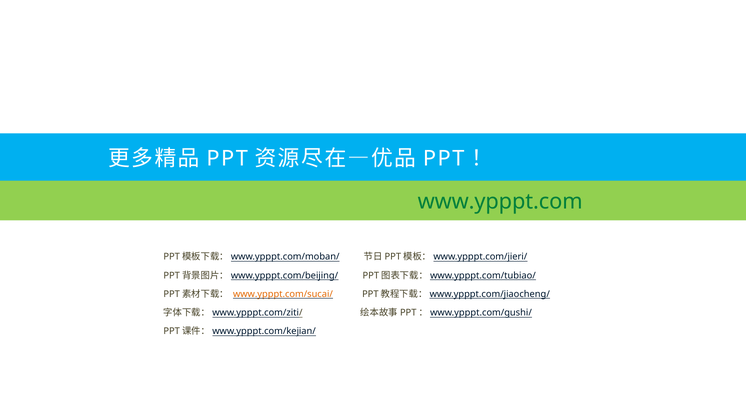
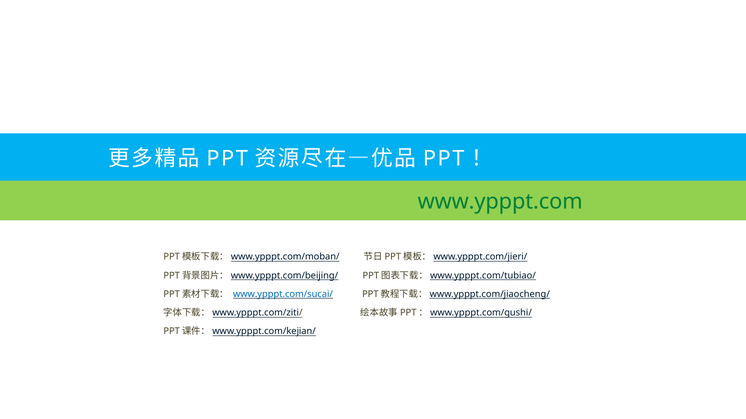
www.ypppt.com/sucai/ colour: orange -> blue (283, 295)
